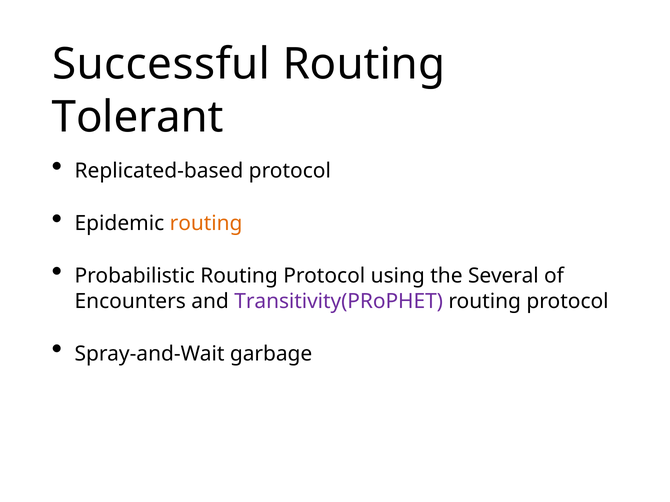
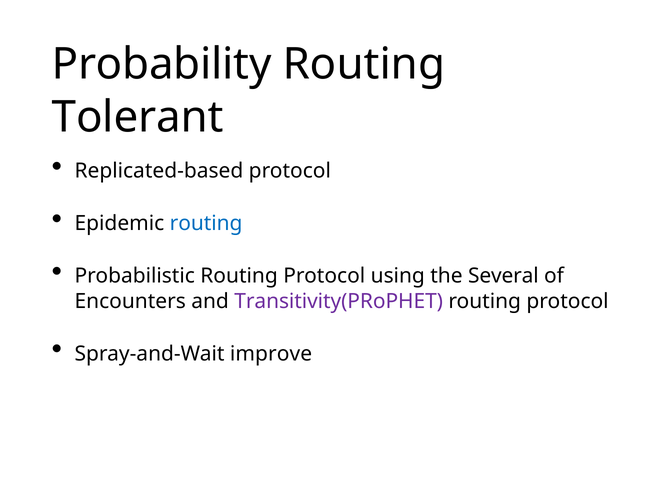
Successful: Successful -> Probability (162, 64)
routing colour: orange -> blue (206, 224)
garbage: garbage -> improve (271, 354)
